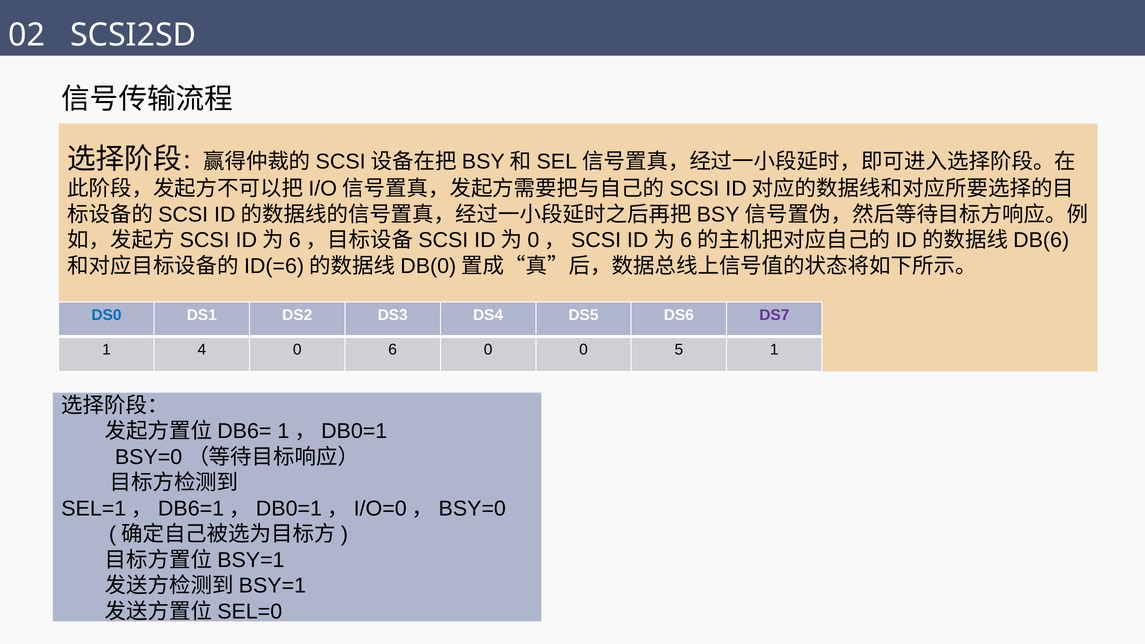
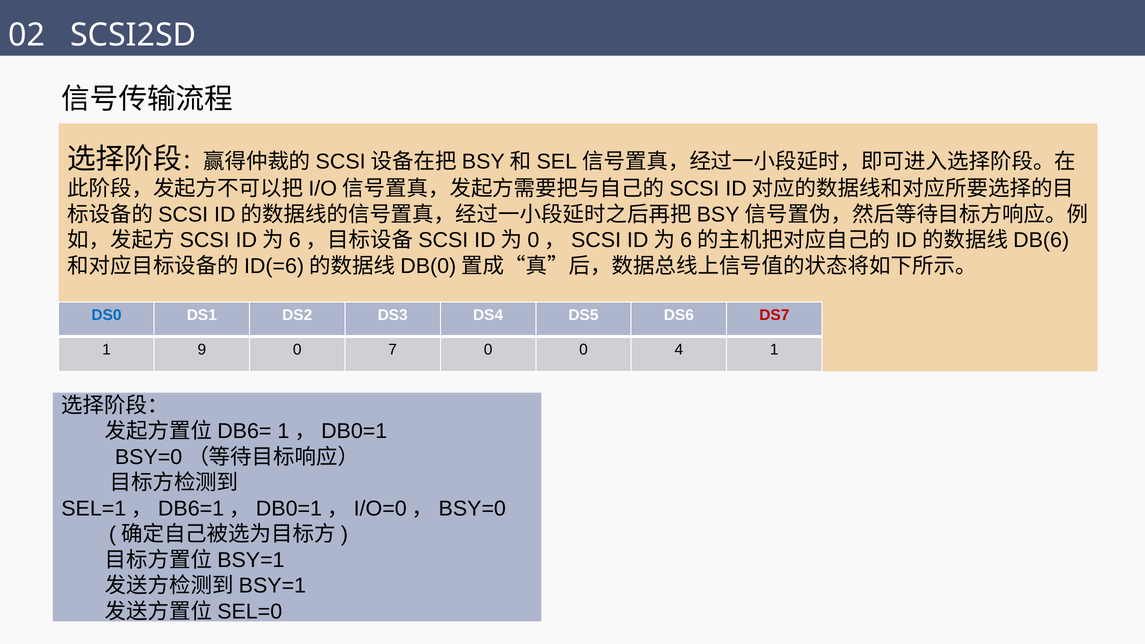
DS7 colour: purple -> red (774, 315)
4: 4 -> 9 (202, 350)
6: 6 -> 7 (393, 350)
5: 5 -> 4 (679, 350)
